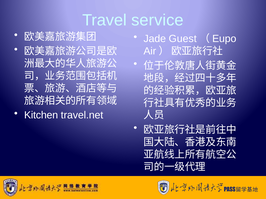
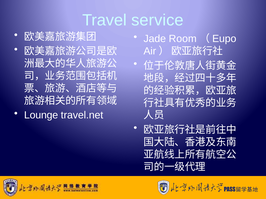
Guest: Guest -> Room (183, 39)
Kitchen: Kitchen -> Lounge (41, 115)
